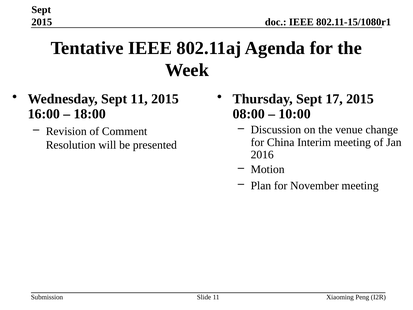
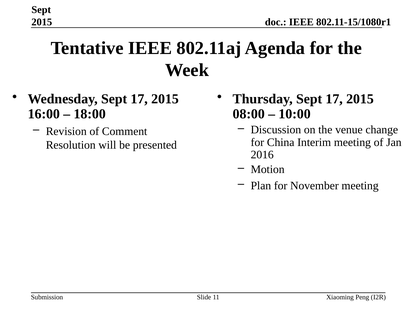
Wednesday Sept 11: 11 -> 17 (139, 99)
